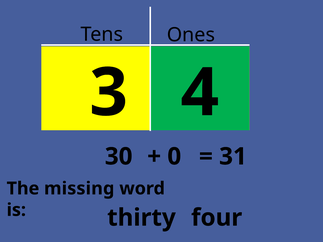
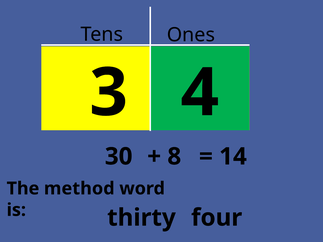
0: 0 -> 8 (174, 157)
31: 31 -> 14 (233, 157)
missing: missing -> method (79, 189)
